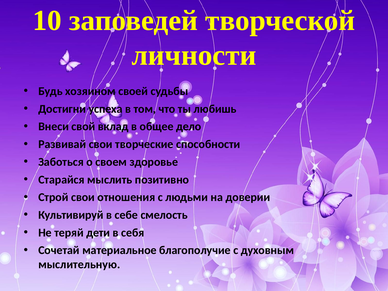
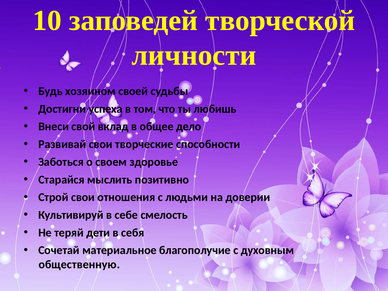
мыслительную: мыслительную -> общественную (79, 265)
